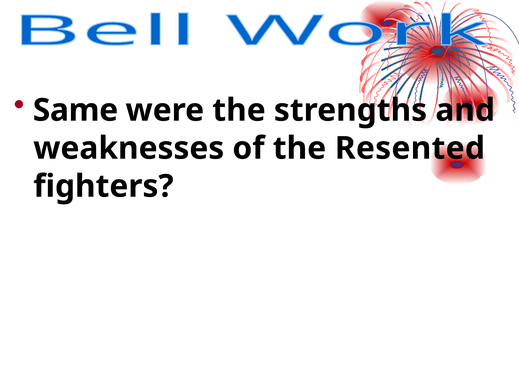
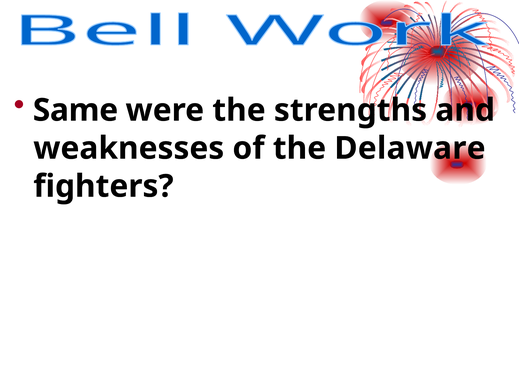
Resented: Resented -> Delaware (410, 148)
